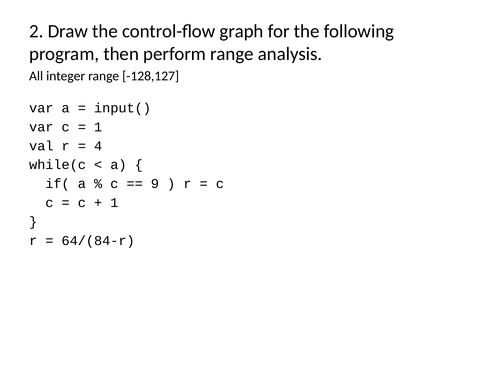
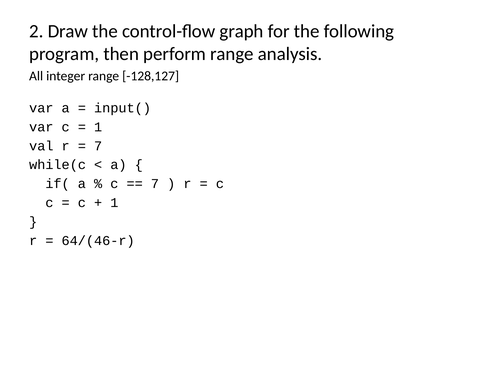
4: 4 -> 7 (98, 146)
9: 9 -> 7 (155, 184)
64/(84-r: 64/(84-r -> 64/(46-r (98, 240)
